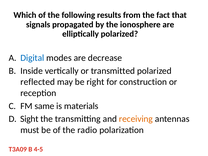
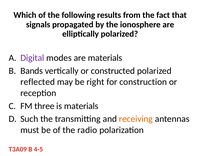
Digital colour: blue -> purple (32, 58)
are decrease: decrease -> materials (105, 58)
Inside: Inside -> Bands (32, 71)
transmitted: transmitted -> constructed (113, 71)
same: same -> three (44, 106)
Sight: Sight -> Such (29, 119)
